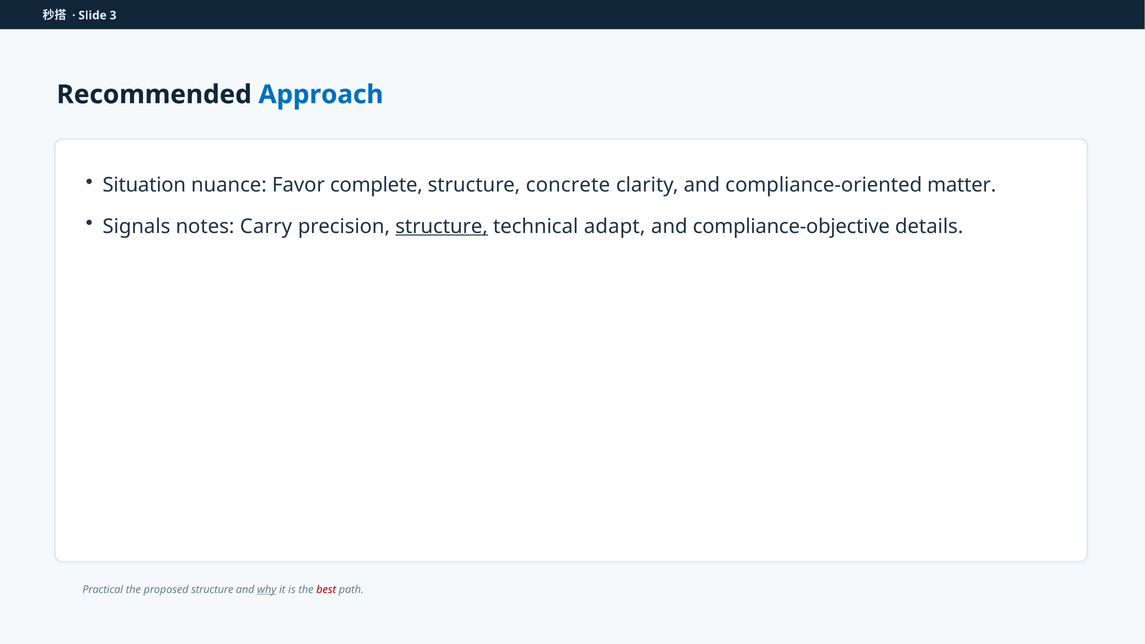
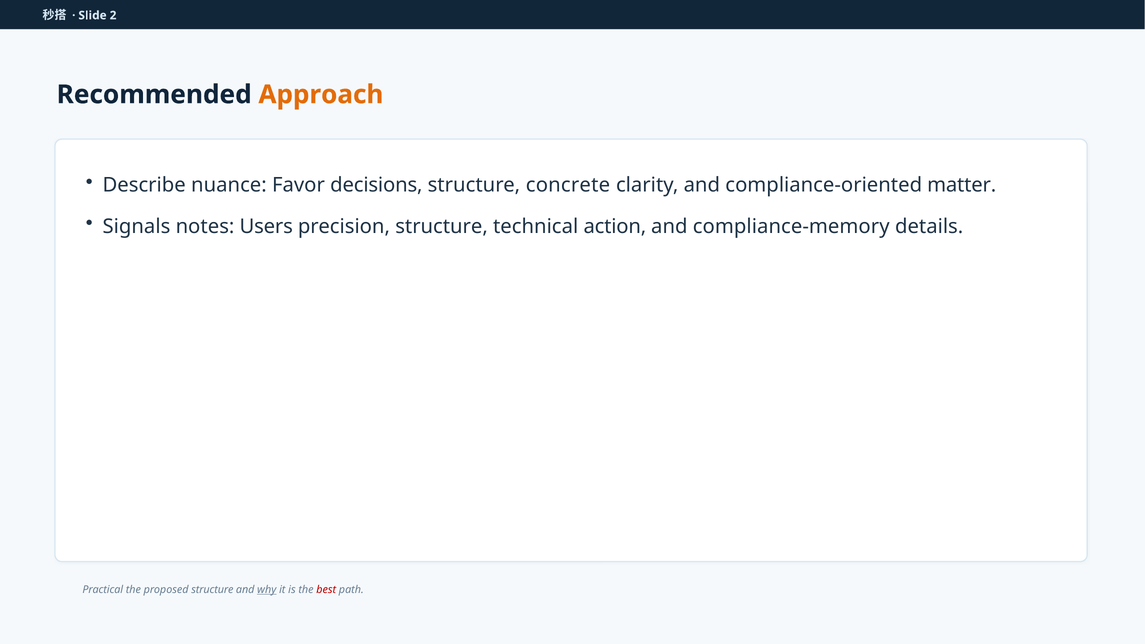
3: 3 -> 2 (113, 15)
Approach colour: blue -> orange (321, 95)
Situation: Situation -> Describe (144, 185)
complete: complete -> decisions (376, 185)
Carry: Carry -> Users (266, 226)
structure underline: present -> none (442, 226)
adapt: adapt -> action (615, 226)
compliance-objective: compliance-objective -> compliance-memory (791, 226)
